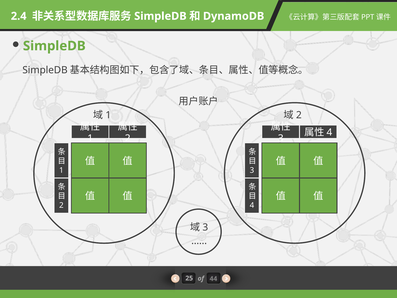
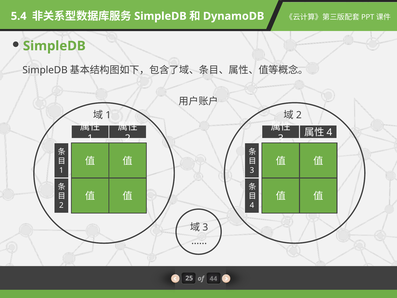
2.4: 2.4 -> 5.4 (19, 16)
